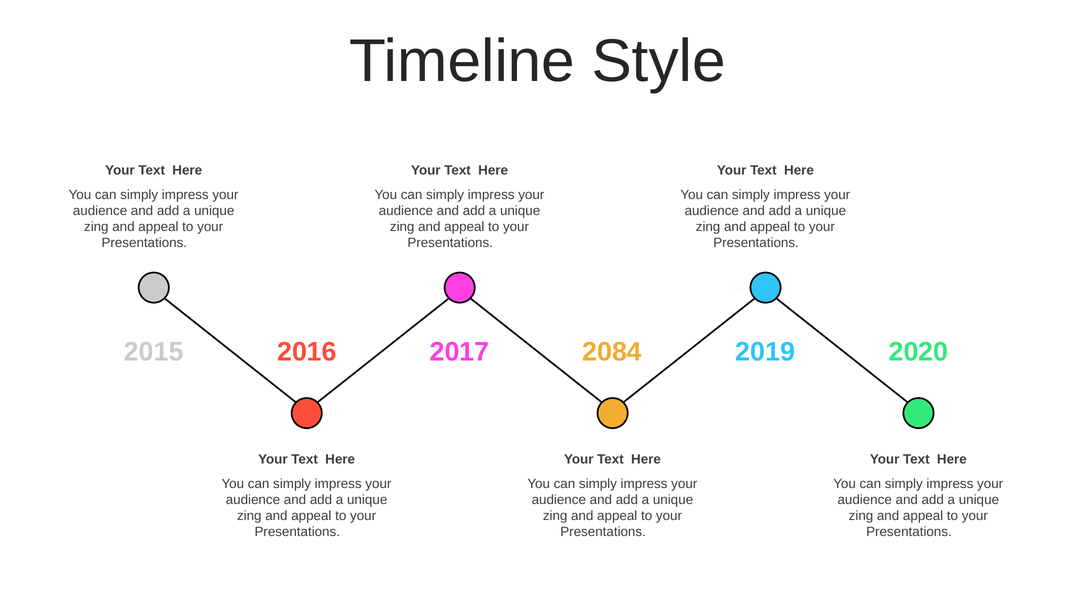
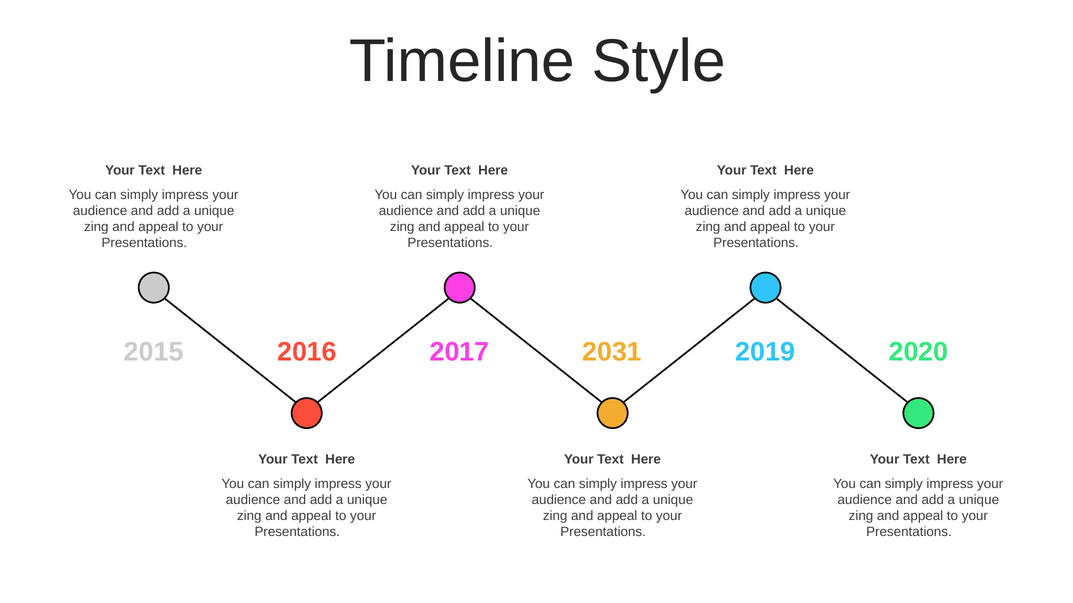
2084: 2084 -> 2031 (612, 352)
